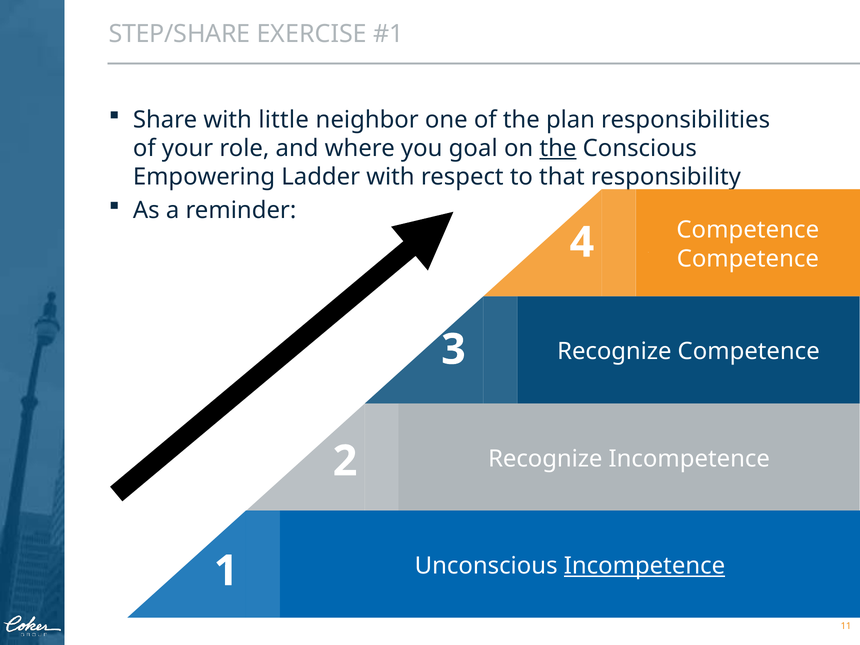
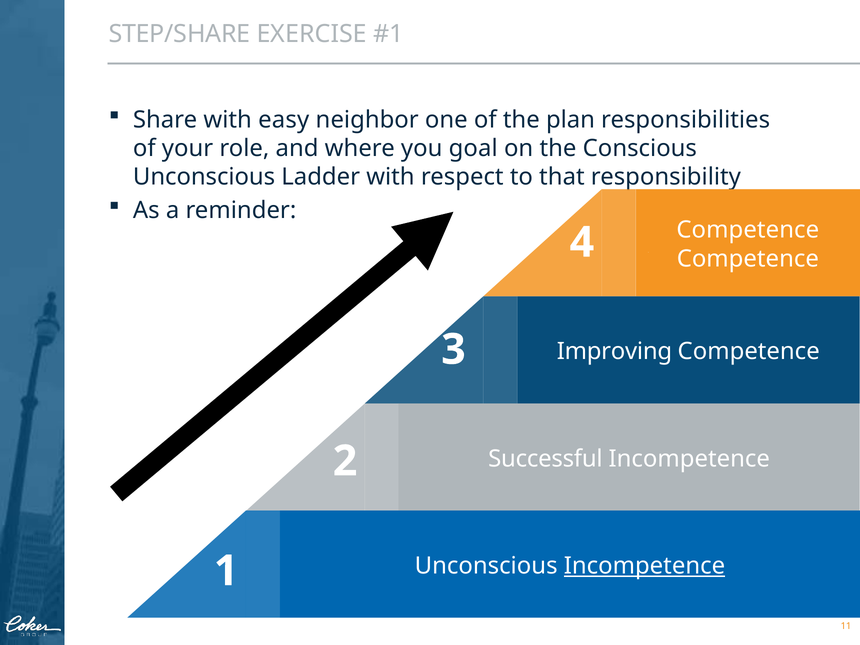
little: little -> easy (284, 120)
the underline: present -> none (558, 148)
Empowering: Empowering -> Unconscious (204, 177)
Recognize: Recognize -> Improving (614, 352)
Recognize: Recognize -> Successful (545, 459)
